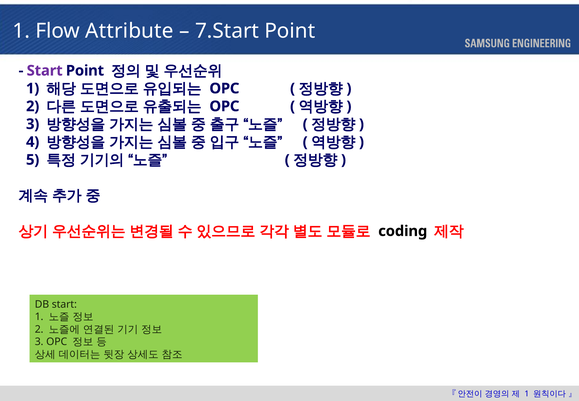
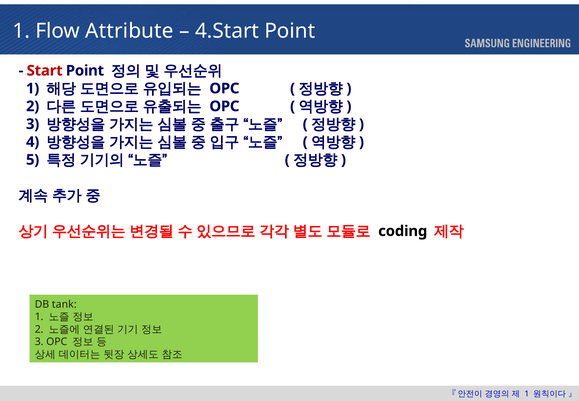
7.Start: 7.Start -> 4.Start (227, 31)
Start colour: purple -> red (45, 71)
DB start: start -> tank (64, 304)
